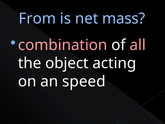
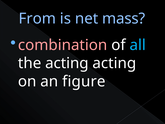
all colour: pink -> light blue (138, 45)
the object: object -> acting (67, 63)
speed: speed -> figure (84, 81)
